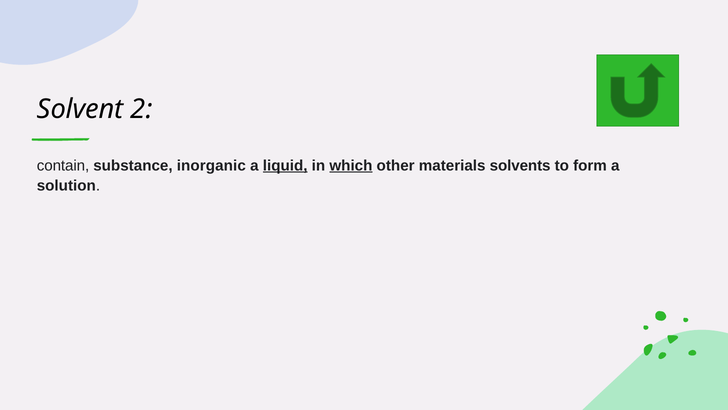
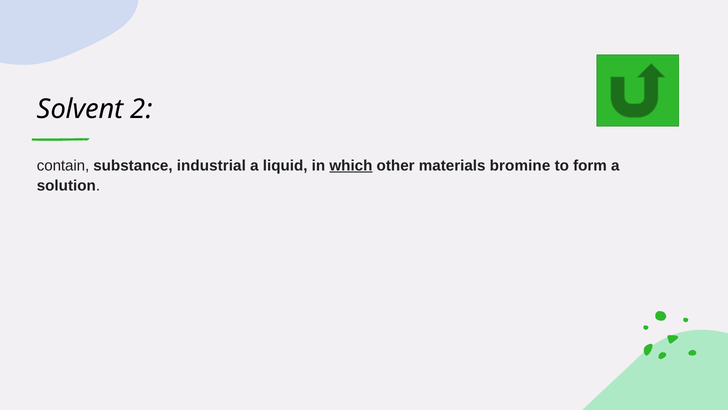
inorganic: inorganic -> industrial (211, 165)
liquid underline: present -> none (285, 165)
solvents: solvents -> bromine (520, 165)
